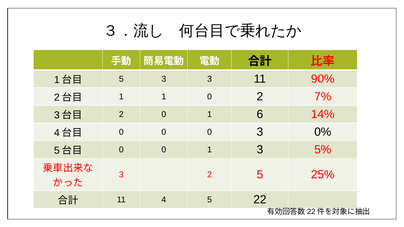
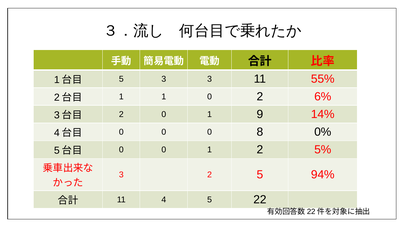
90%: 90% -> 55% (323, 79)
7%: 7% -> 6% (323, 97)
6: 6 -> 9 (260, 114)
0 3: 3 -> 8 (260, 132)
1 3: 3 -> 2 (260, 150)
25%: 25% -> 94% (323, 175)
